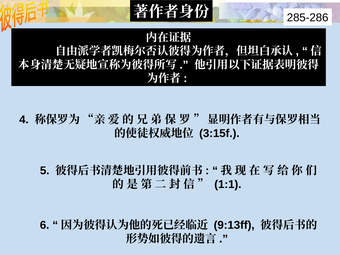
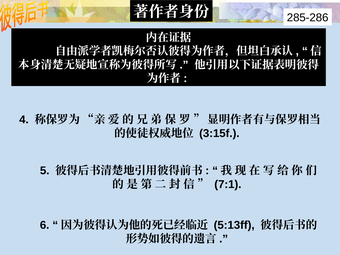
1:1: 1:1 -> 7:1 (228, 184)
9:13ff: 9:13ff -> 5:13ff (234, 225)
